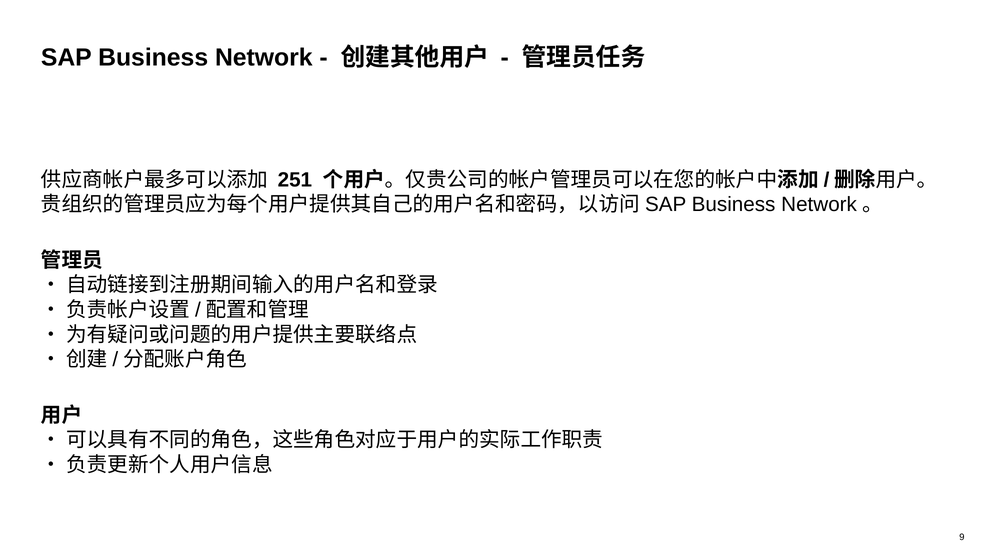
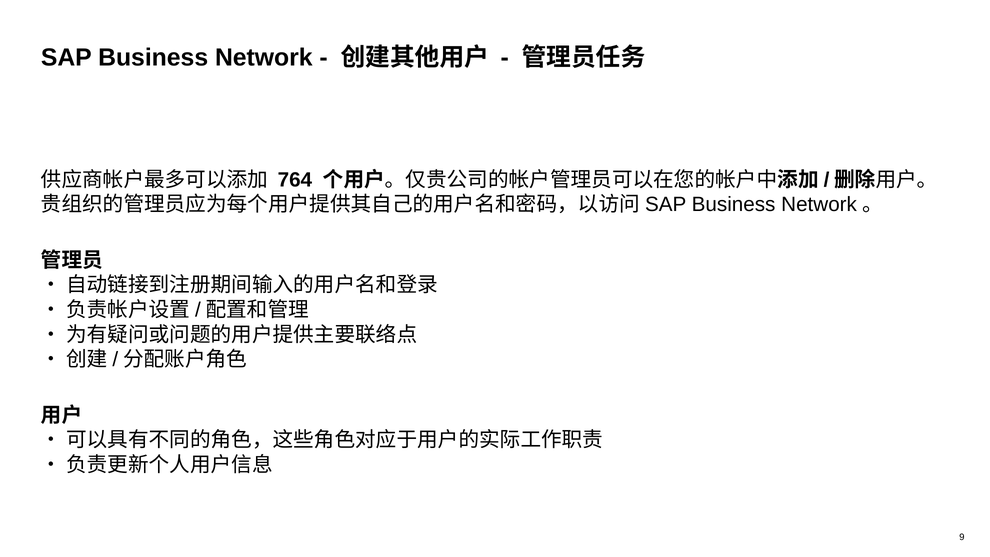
251: 251 -> 764 (295, 180)
